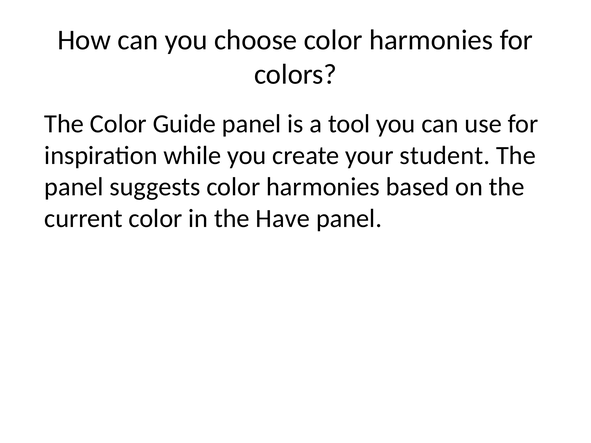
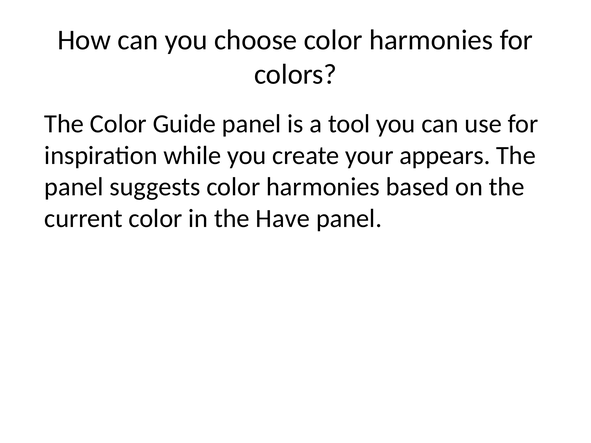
student: student -> appears (445, 156)
